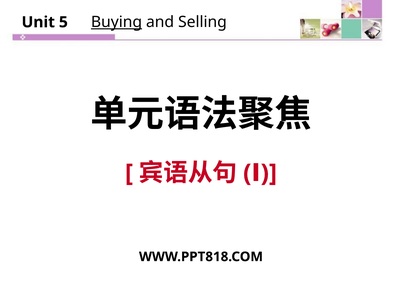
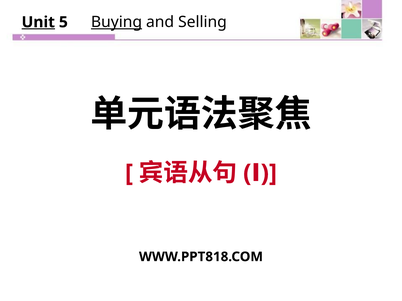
Unit underline: none -> present (38, 22)
